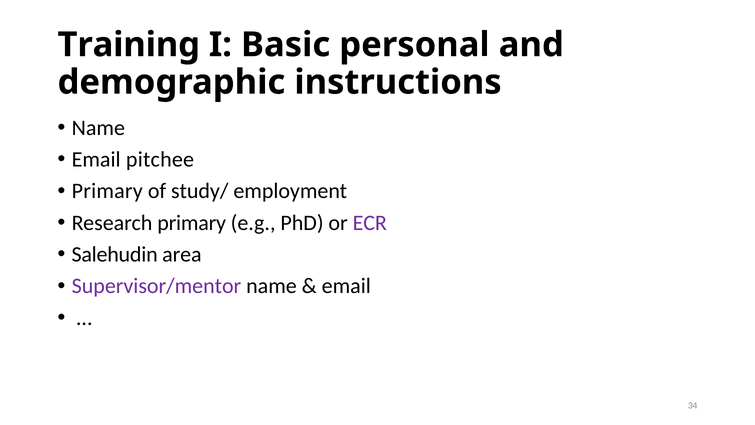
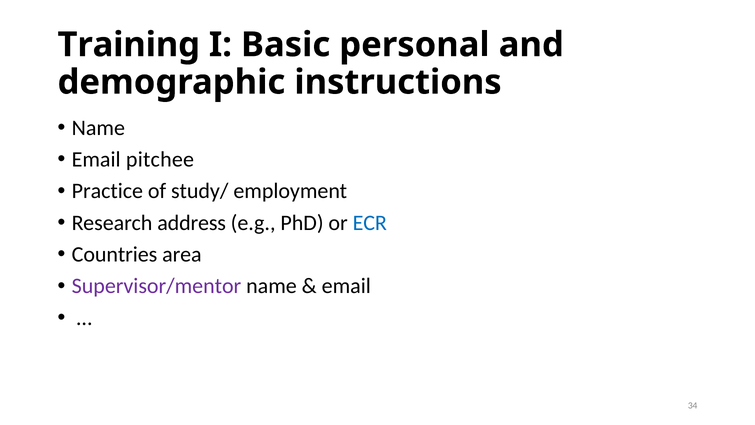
Primary: Primary -> Practice (107, 191)
Research primary: primary -> address (192, 223)
ECR colour: purple -> blue (370, 223)
Salehudin: Salehudin -> Countries (115, 254)
